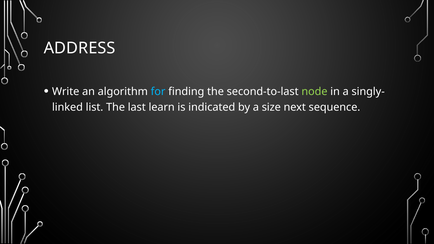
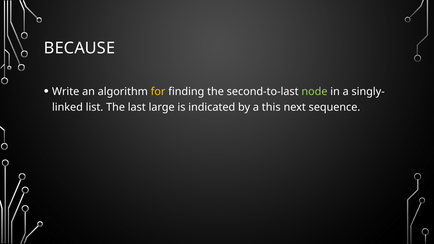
ADDRESS: ADDRESS -> BECAUSE (80, 48)
for colour: light blue -> yellow (158, 92)
learn: learn -> large (162, 107)
size: size -> this (271, 107)
